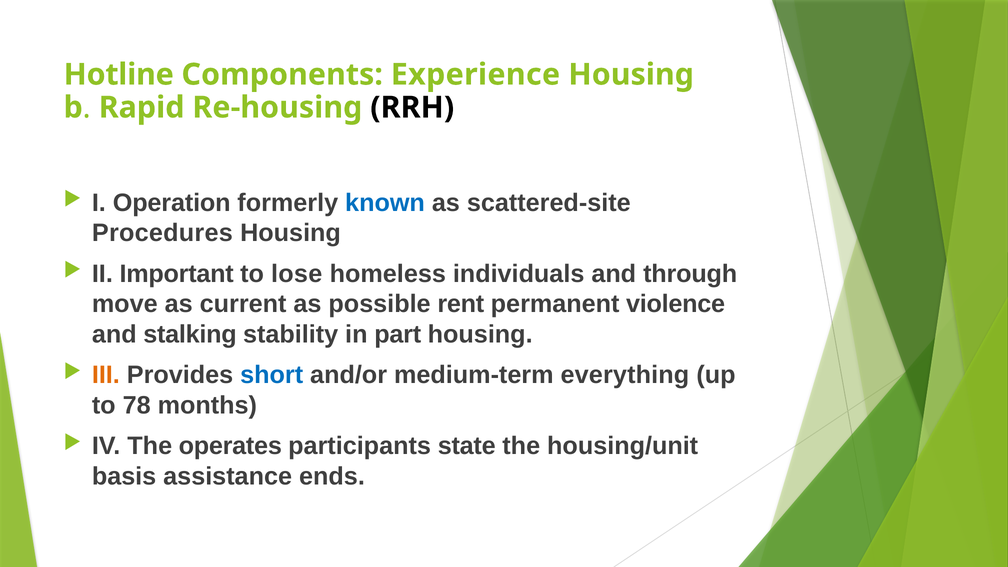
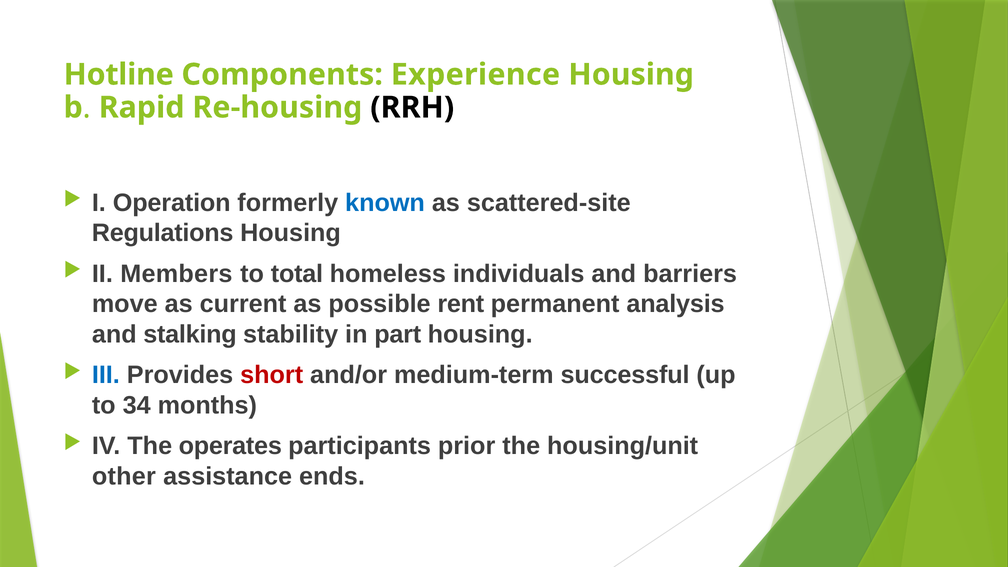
Procedures: Procedures -> Regulations (163, 233)
Important: Important -> Members (176, 274)
lose: lose -> total (297, 274)
through: through -> barriers (690, 274)
violence: violence -> analysis (676, 304)
III colour: orange -> blue (106, 375)
short colour: blue -> red (272, 375)
everything: everything -> successful (625, 375)
78: 78 -> 34 (137, 405)
state: state -> prior (467, 446)
basis: basis -> other (124, 476)
